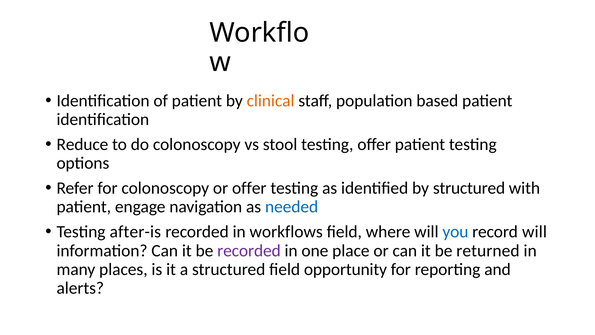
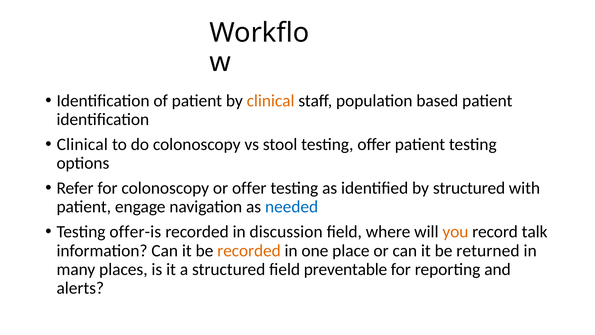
Reduce: Reduce -> Clinical (82, 144)
after-is: after-is -> offer-is (135, 232)
workflows: workflows -> discussion (286, 232)
you colour: blue -> orange (455, 232)
record will: will -> talk (535, 232)
recorded colour: purple -> orange (249, 250)
opportunity: opportunity -> preventable (345, 269)
